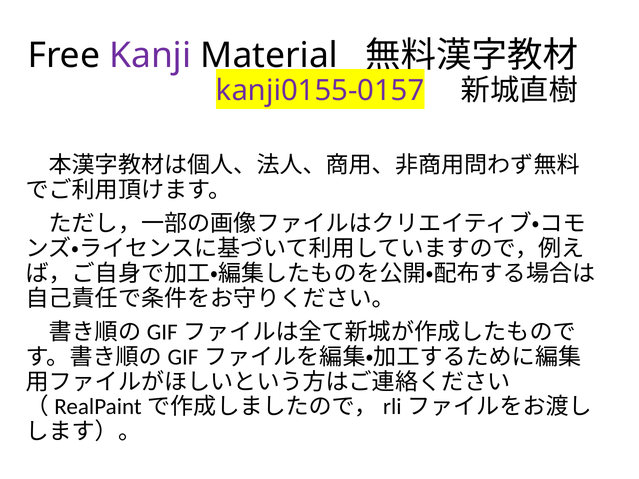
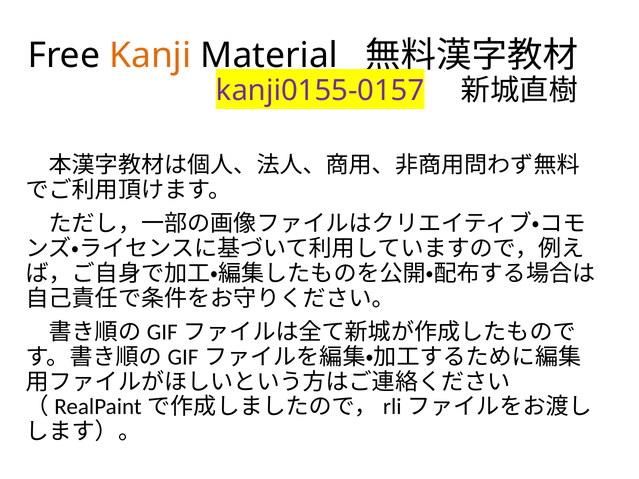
Kanji colour: purple -> orange (150, 56)
